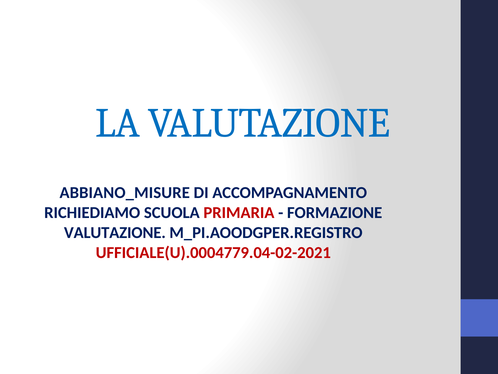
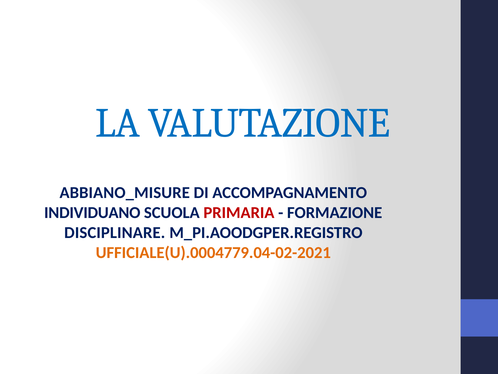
RICHIEDIAMO: RICHIEDIAMO -> INDIVIDUANO (92, 212)
VALUTAZIONE: VALUTAZIONE -> DISCIPLINARE (115, 232)
UFFICIALE(U).0004779.04-02-2021 colour: red -> orange (213, 252)
